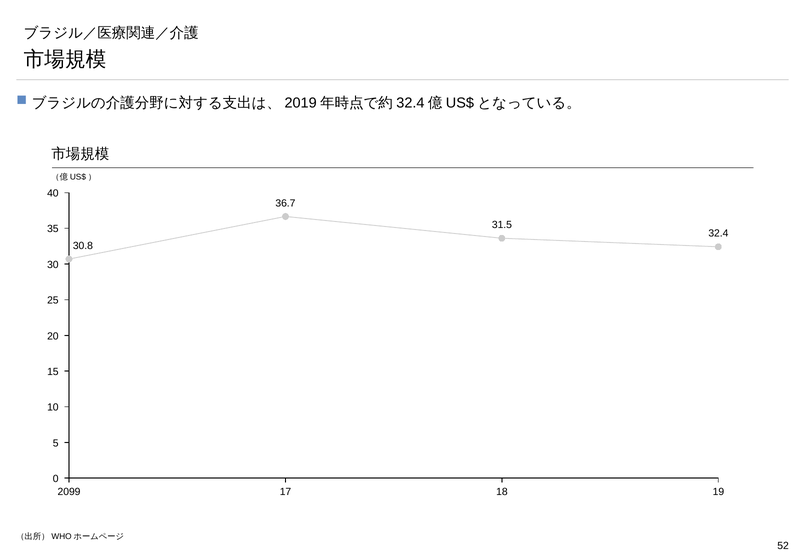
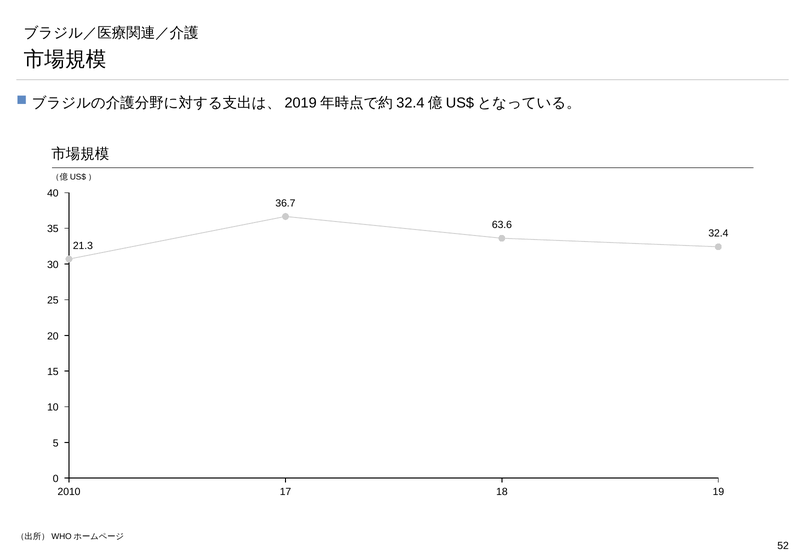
31.5: 31.5 -> 63.6 (502, 225)
30.8: 30.8 -> 21.3 (83, 246)
2099: 2099 -> 2010 (69, 491)
